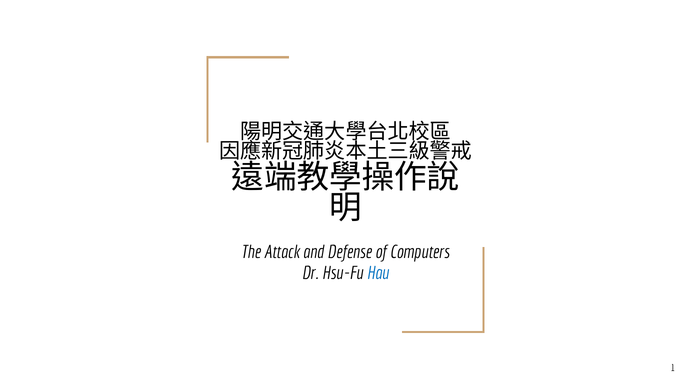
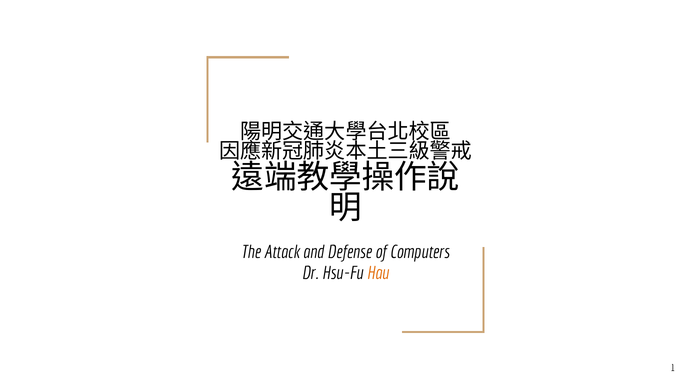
Hau colour: blue -> orange (378, 273)
